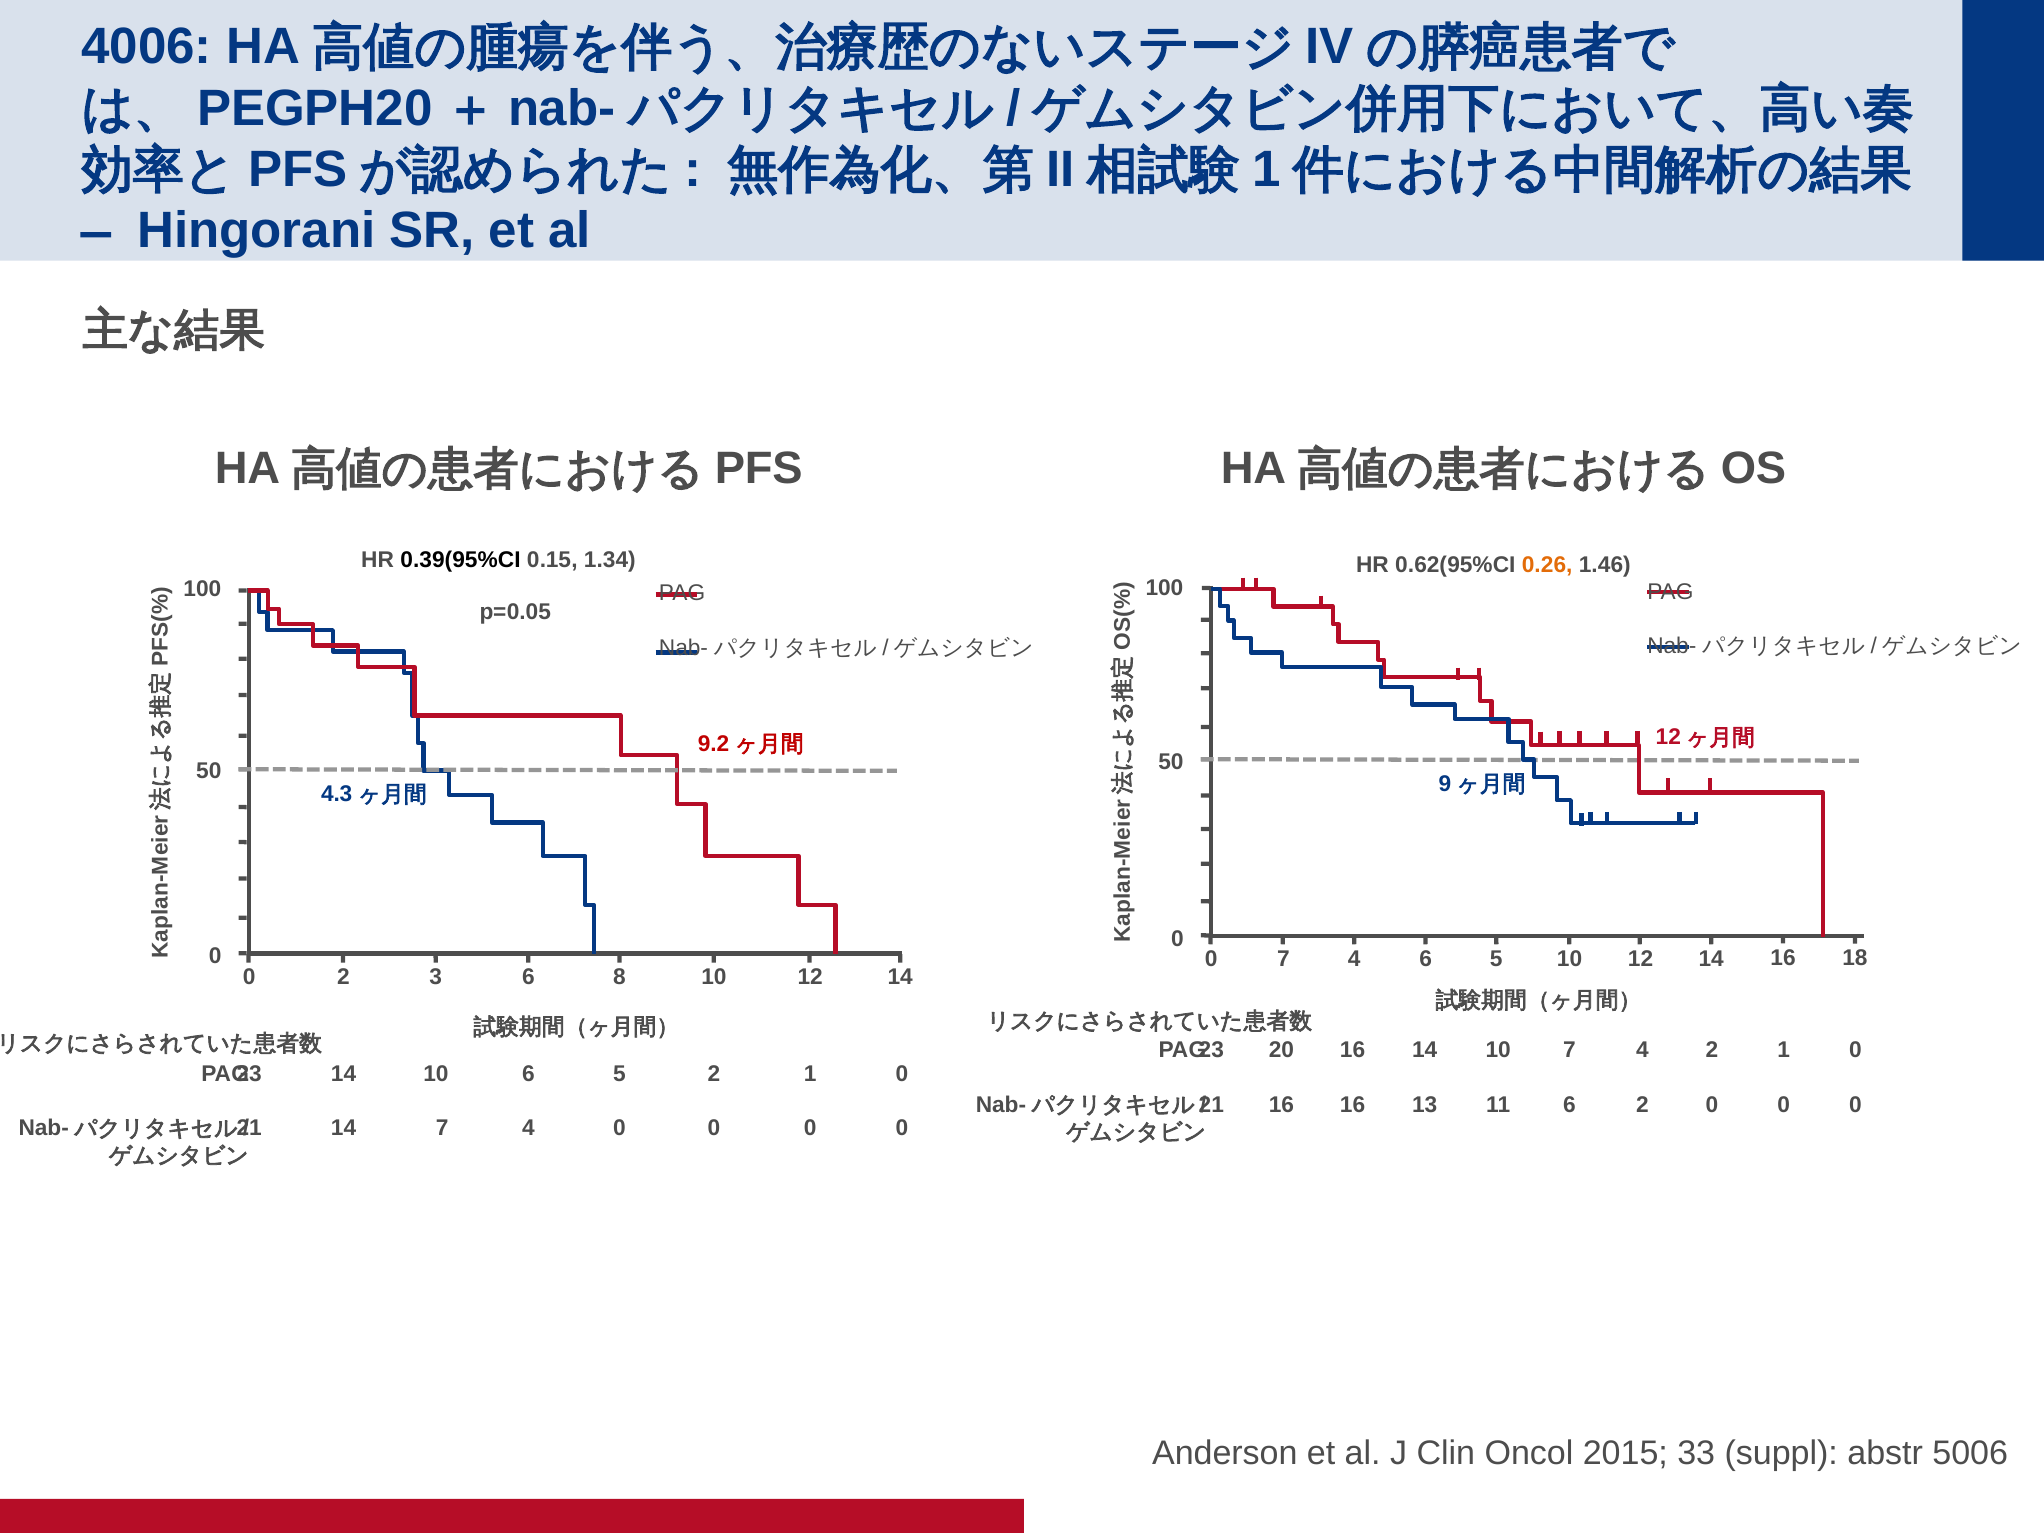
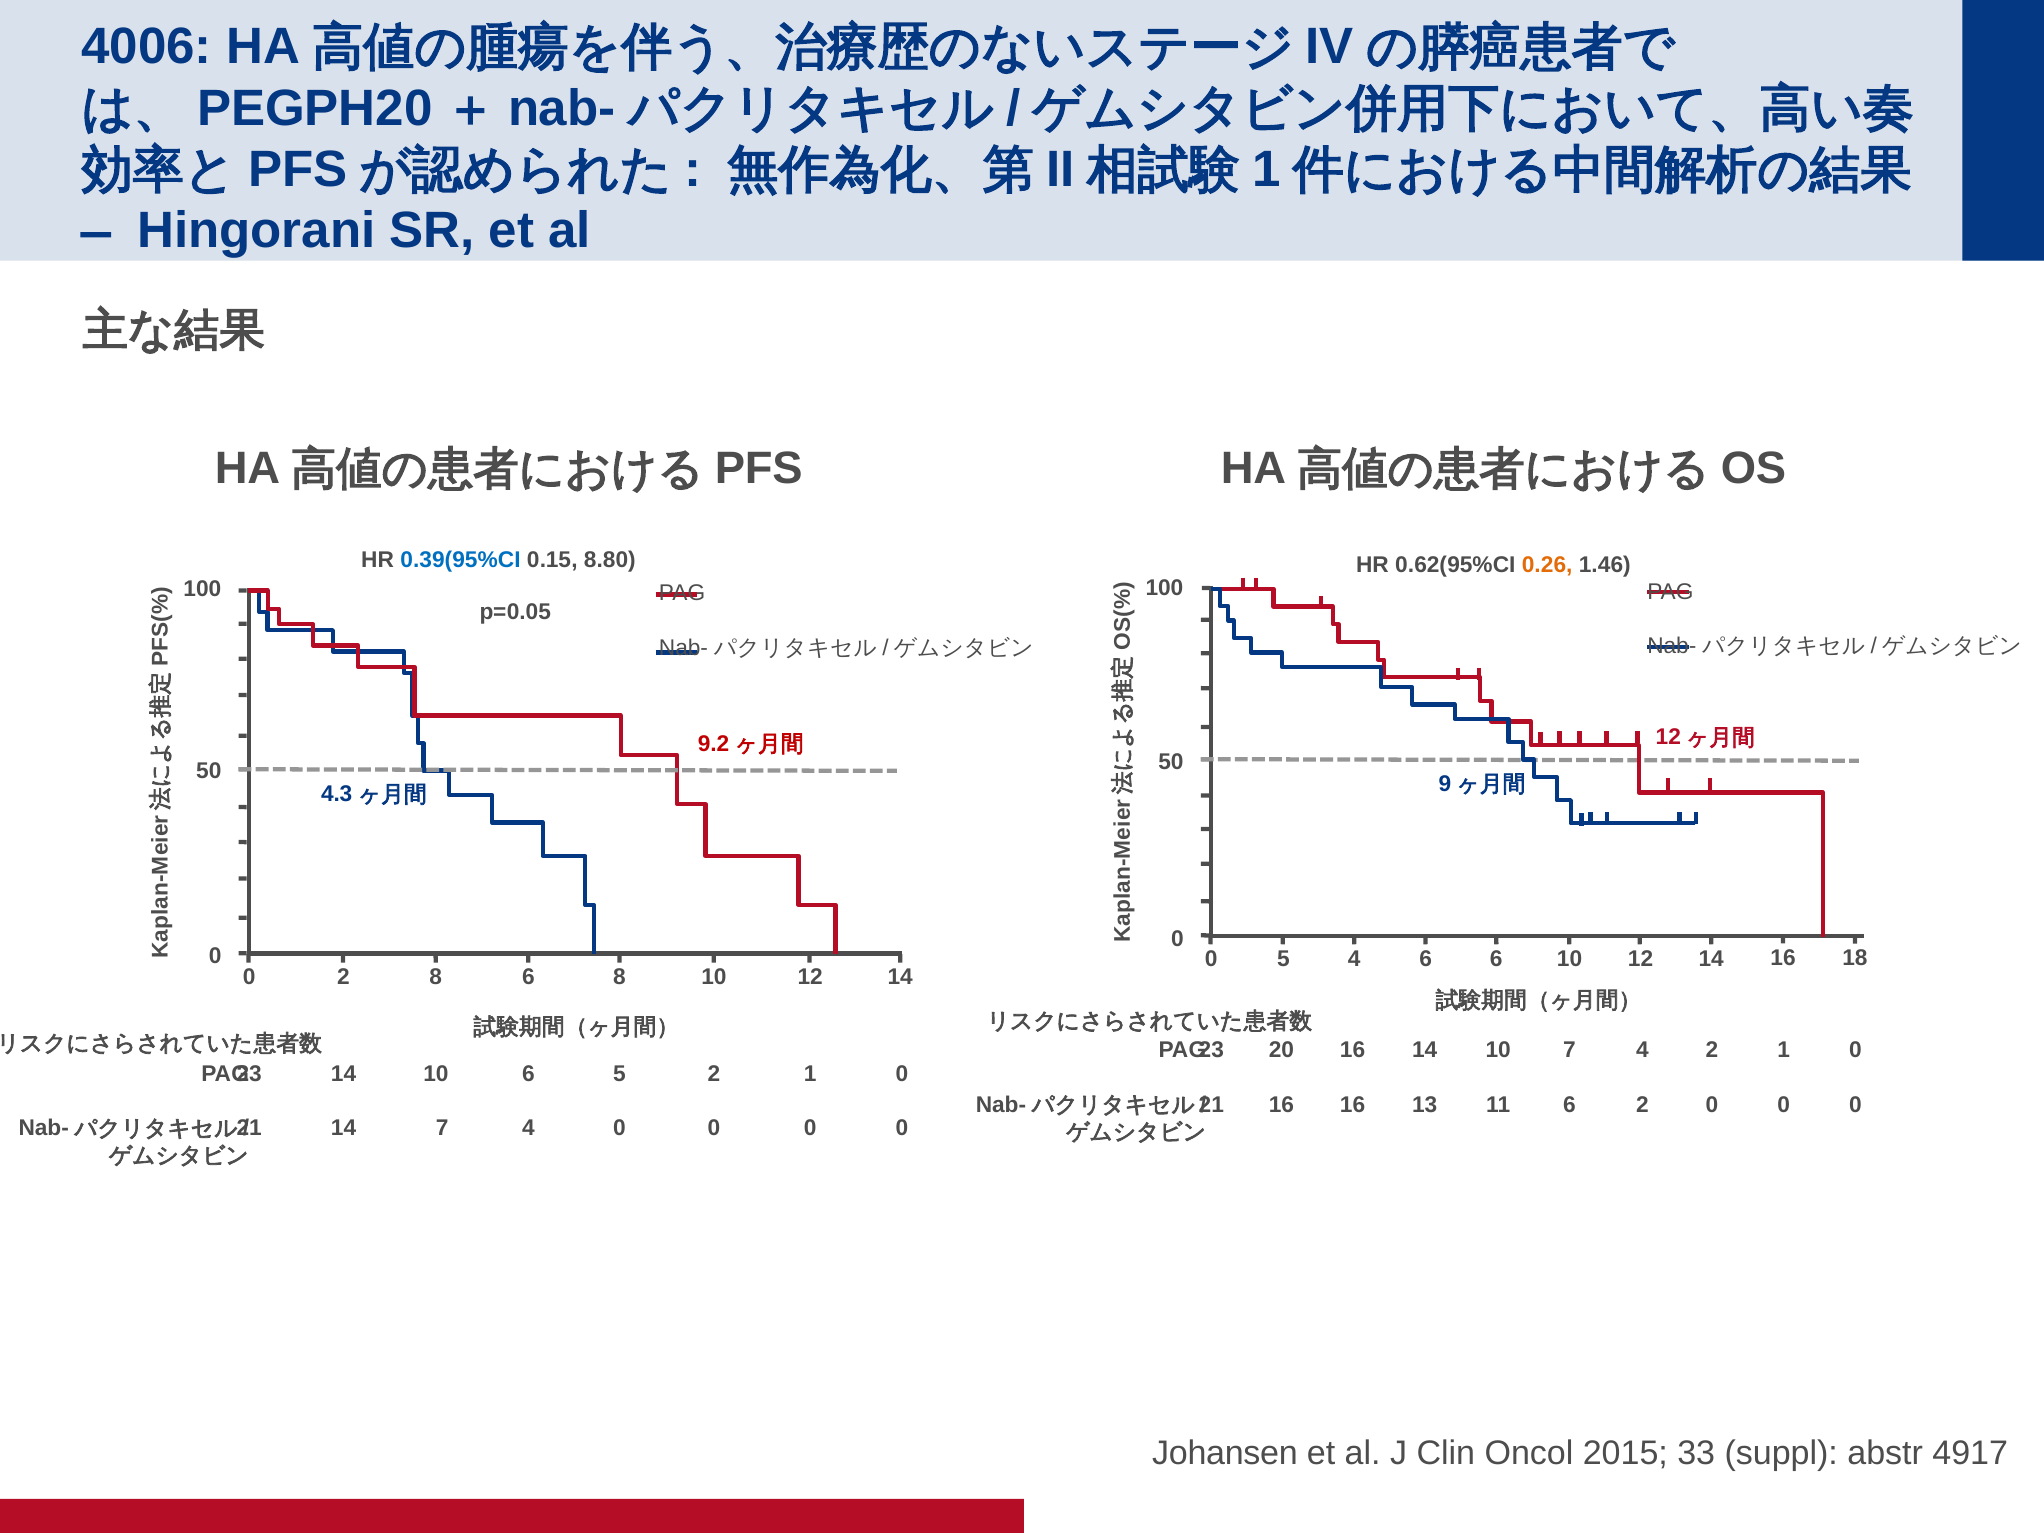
0.39(95%CI colour: black -> blue (460, 560)
1.34: 1.34 -> 8.80 (610, 560)
0 7: 7 -> 5 (1283, 959)
6 5: 5 -> 6 (1496, 959)
2 3: 3 -> 8 (436, 977)
Anderson: Anderson -> Johansen (1225, 1453)
5006: 5006 -> 4917 (1970, 1453)
